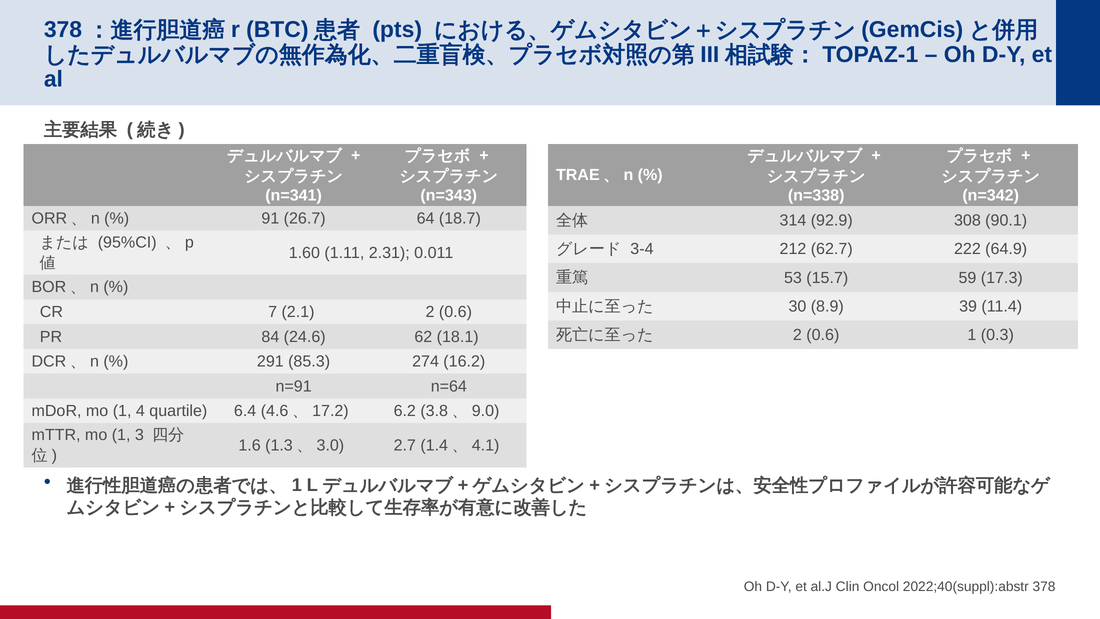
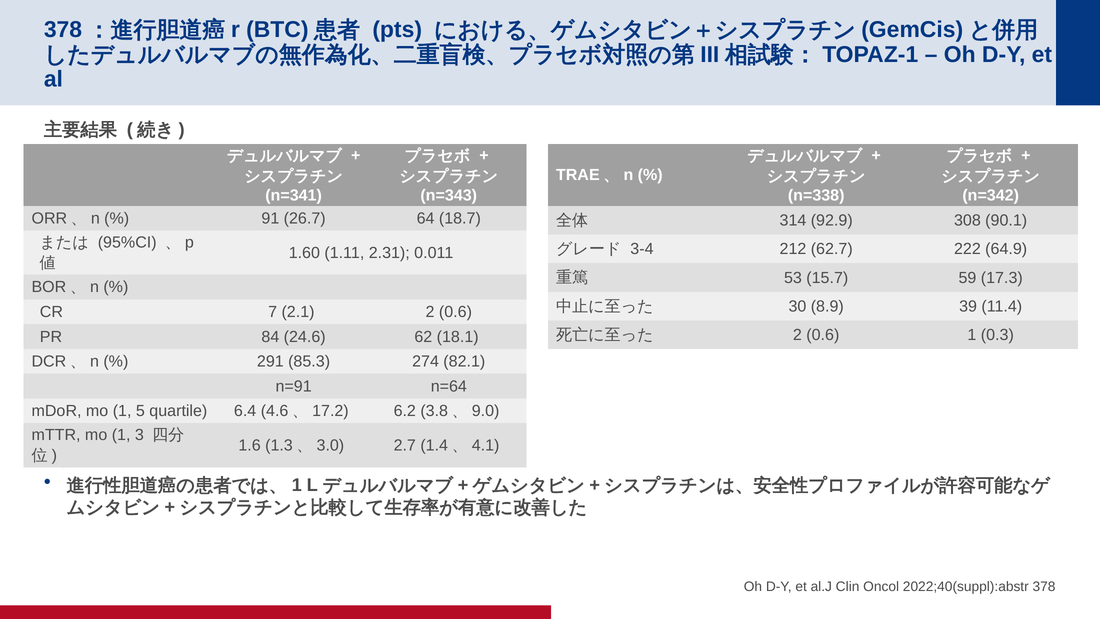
16.2: 16.2 -> 82.1 (464, 361)
4: 4 -> 5 (140, 411)
